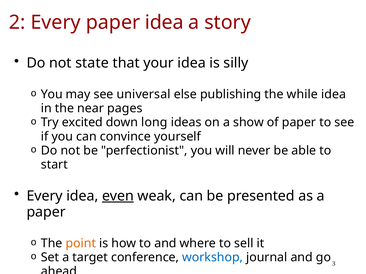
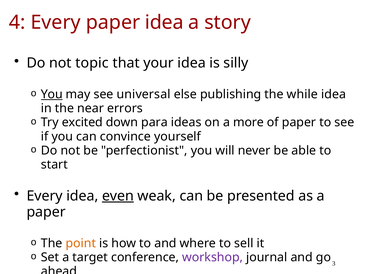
2: 2 -> 4 (17, 22)
state: state -> topic (92, 63)
You underline: none -> present (52, 94)
pages: pages -> errors (125, 109)
long: long -> para (154, 123)
show: show -> more (249, 123)
workshop colour: blue -> purple (213, 258)
